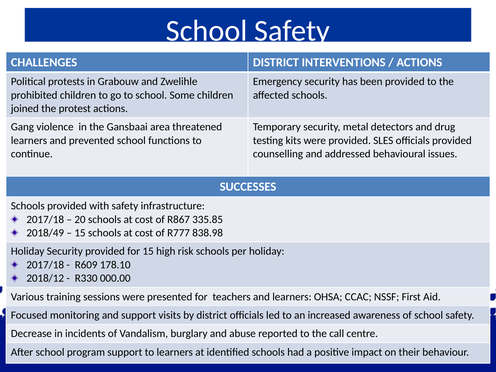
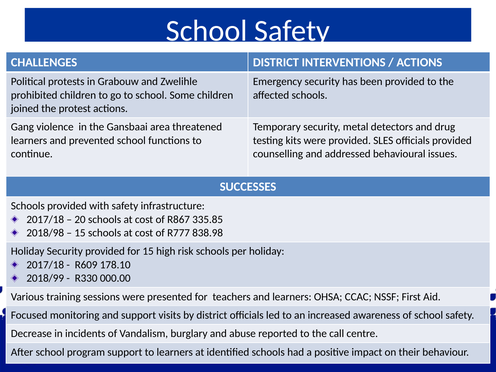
2018/49: 2018/49 -> 2018/98 (45, 233)
2018/12: 2018/12 -> 2018/99 (45, 278)
